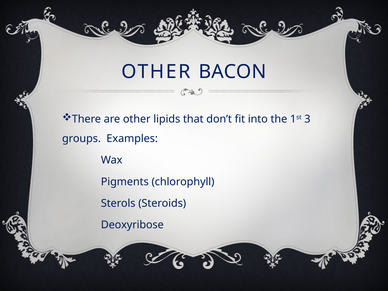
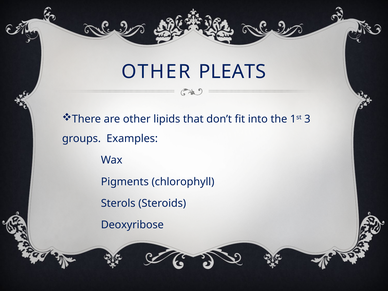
BACON: BACON -> PLEATS (232, 72)
